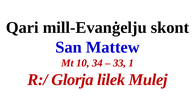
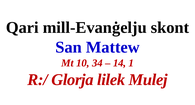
33: 33 -> 14 (120, 63)
